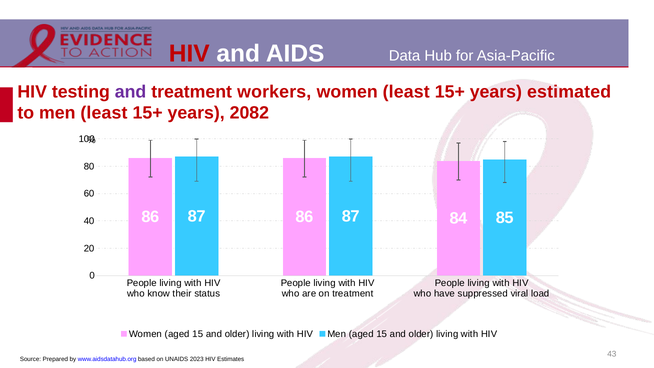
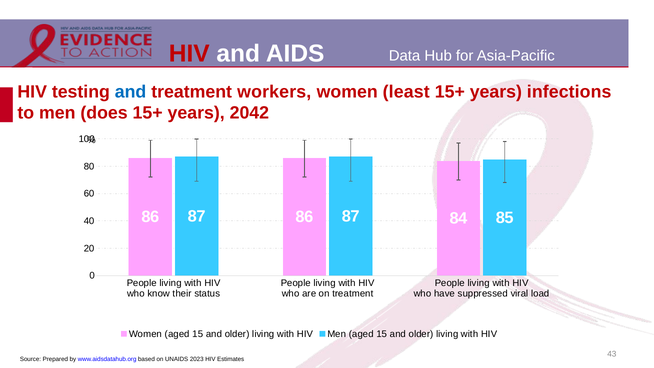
and colour: purple -> blue (131, 92)
estimated: estimated -> infections (569, 92)
men least: least -> does (104, 113)
2082: 2082 -> 2042 (249, 113)
